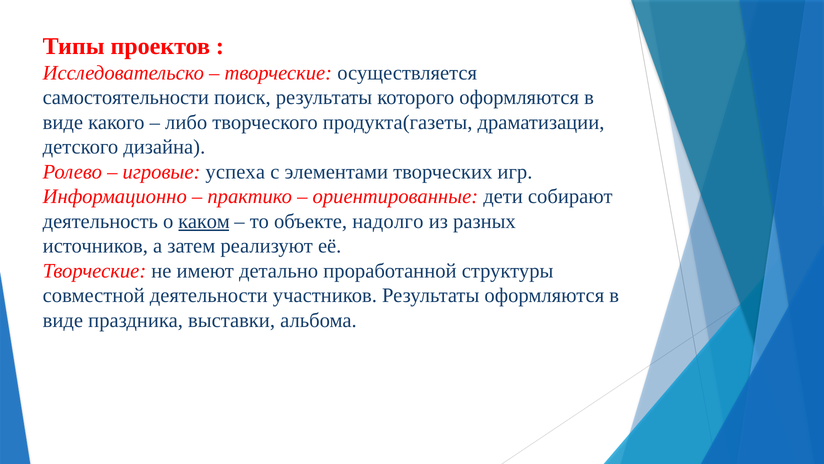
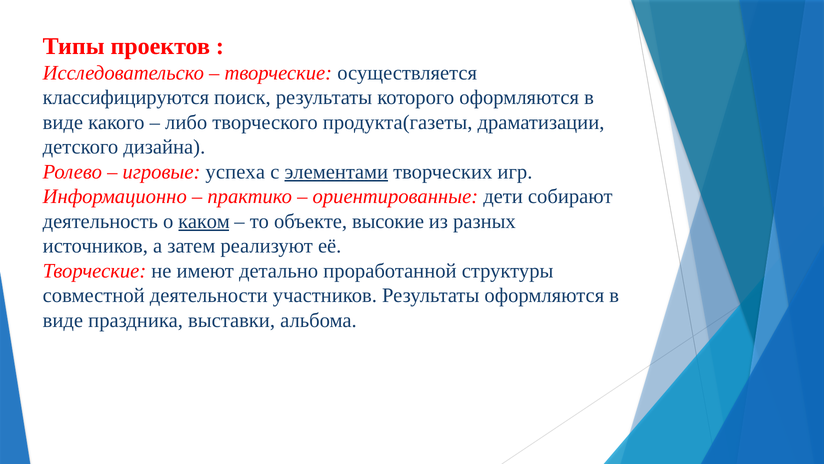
самостоятельности: самостоятельности -> классифицируются (126, 97)
элементами underline: none -> present (336, 172)
надолго: надолго -> высокие (388, 221)
